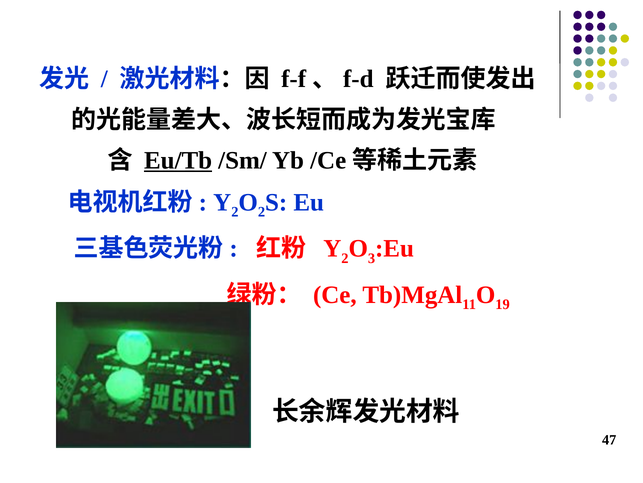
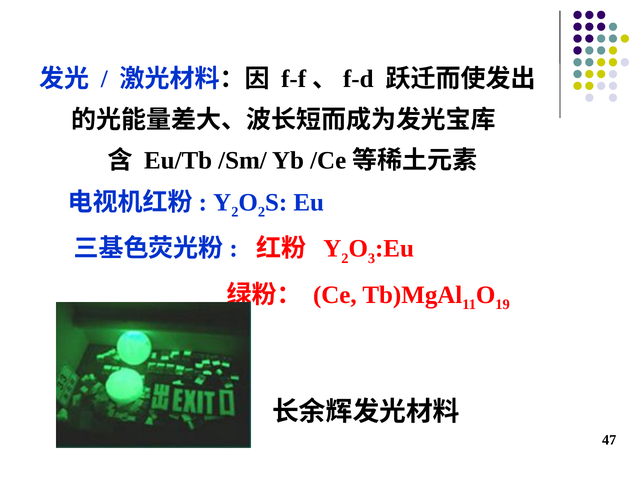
Eu/Tb underline: present -> none (178, 160)
